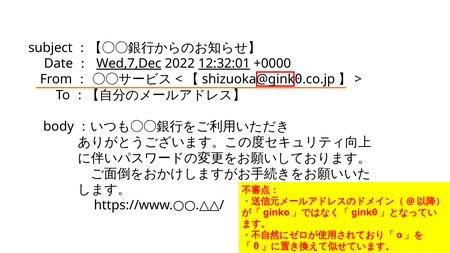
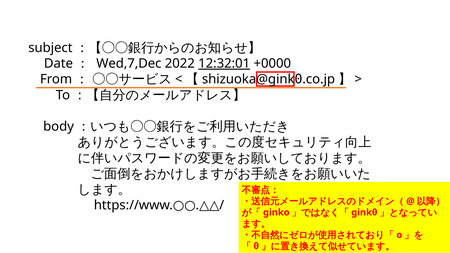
Wed,7,Dec underline: present -> none (129, 64)
